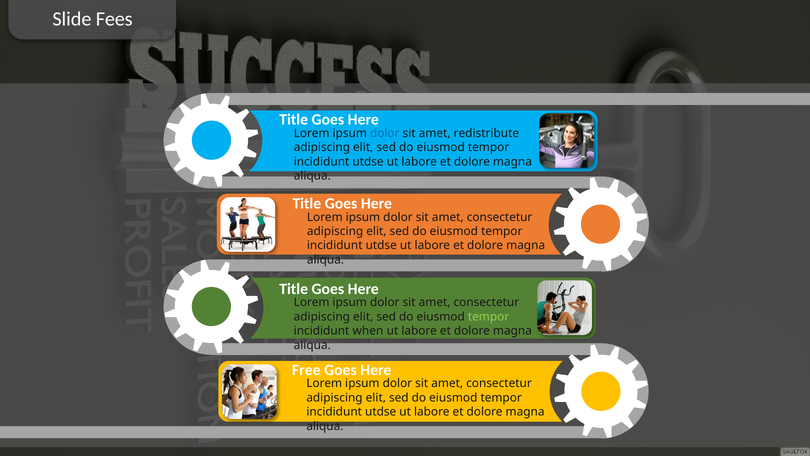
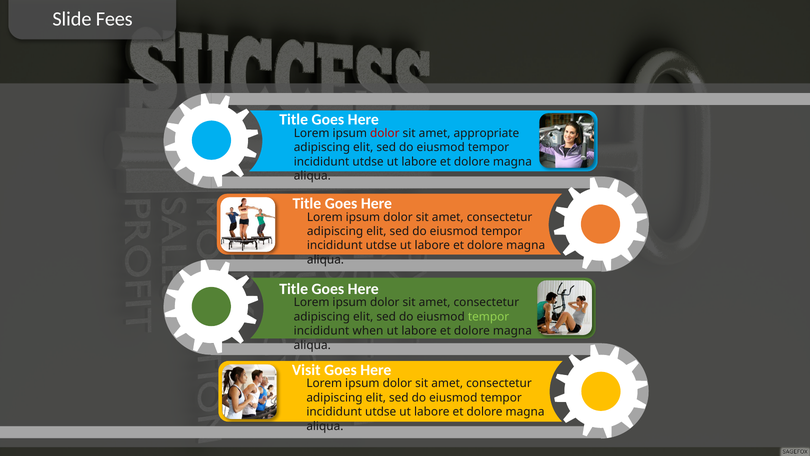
dolor colour: blue -> red (385, 133)
redistribute: redistribute -> appropriate (486, 133)
Free: Free -> Visit (306, 370)
